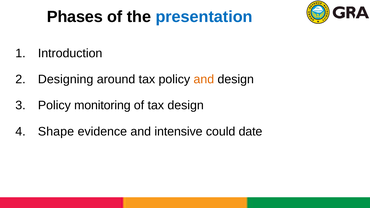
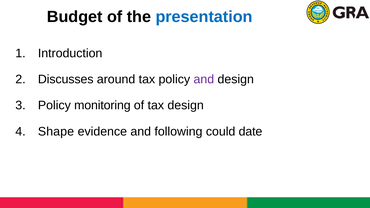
Phases: Phases -> Budget (75, 17)
Designing: Designing -> Discusses (66, 79)
and colour: orange -> purple (204, 79)
intensive: intensive -> following (178, 132)
